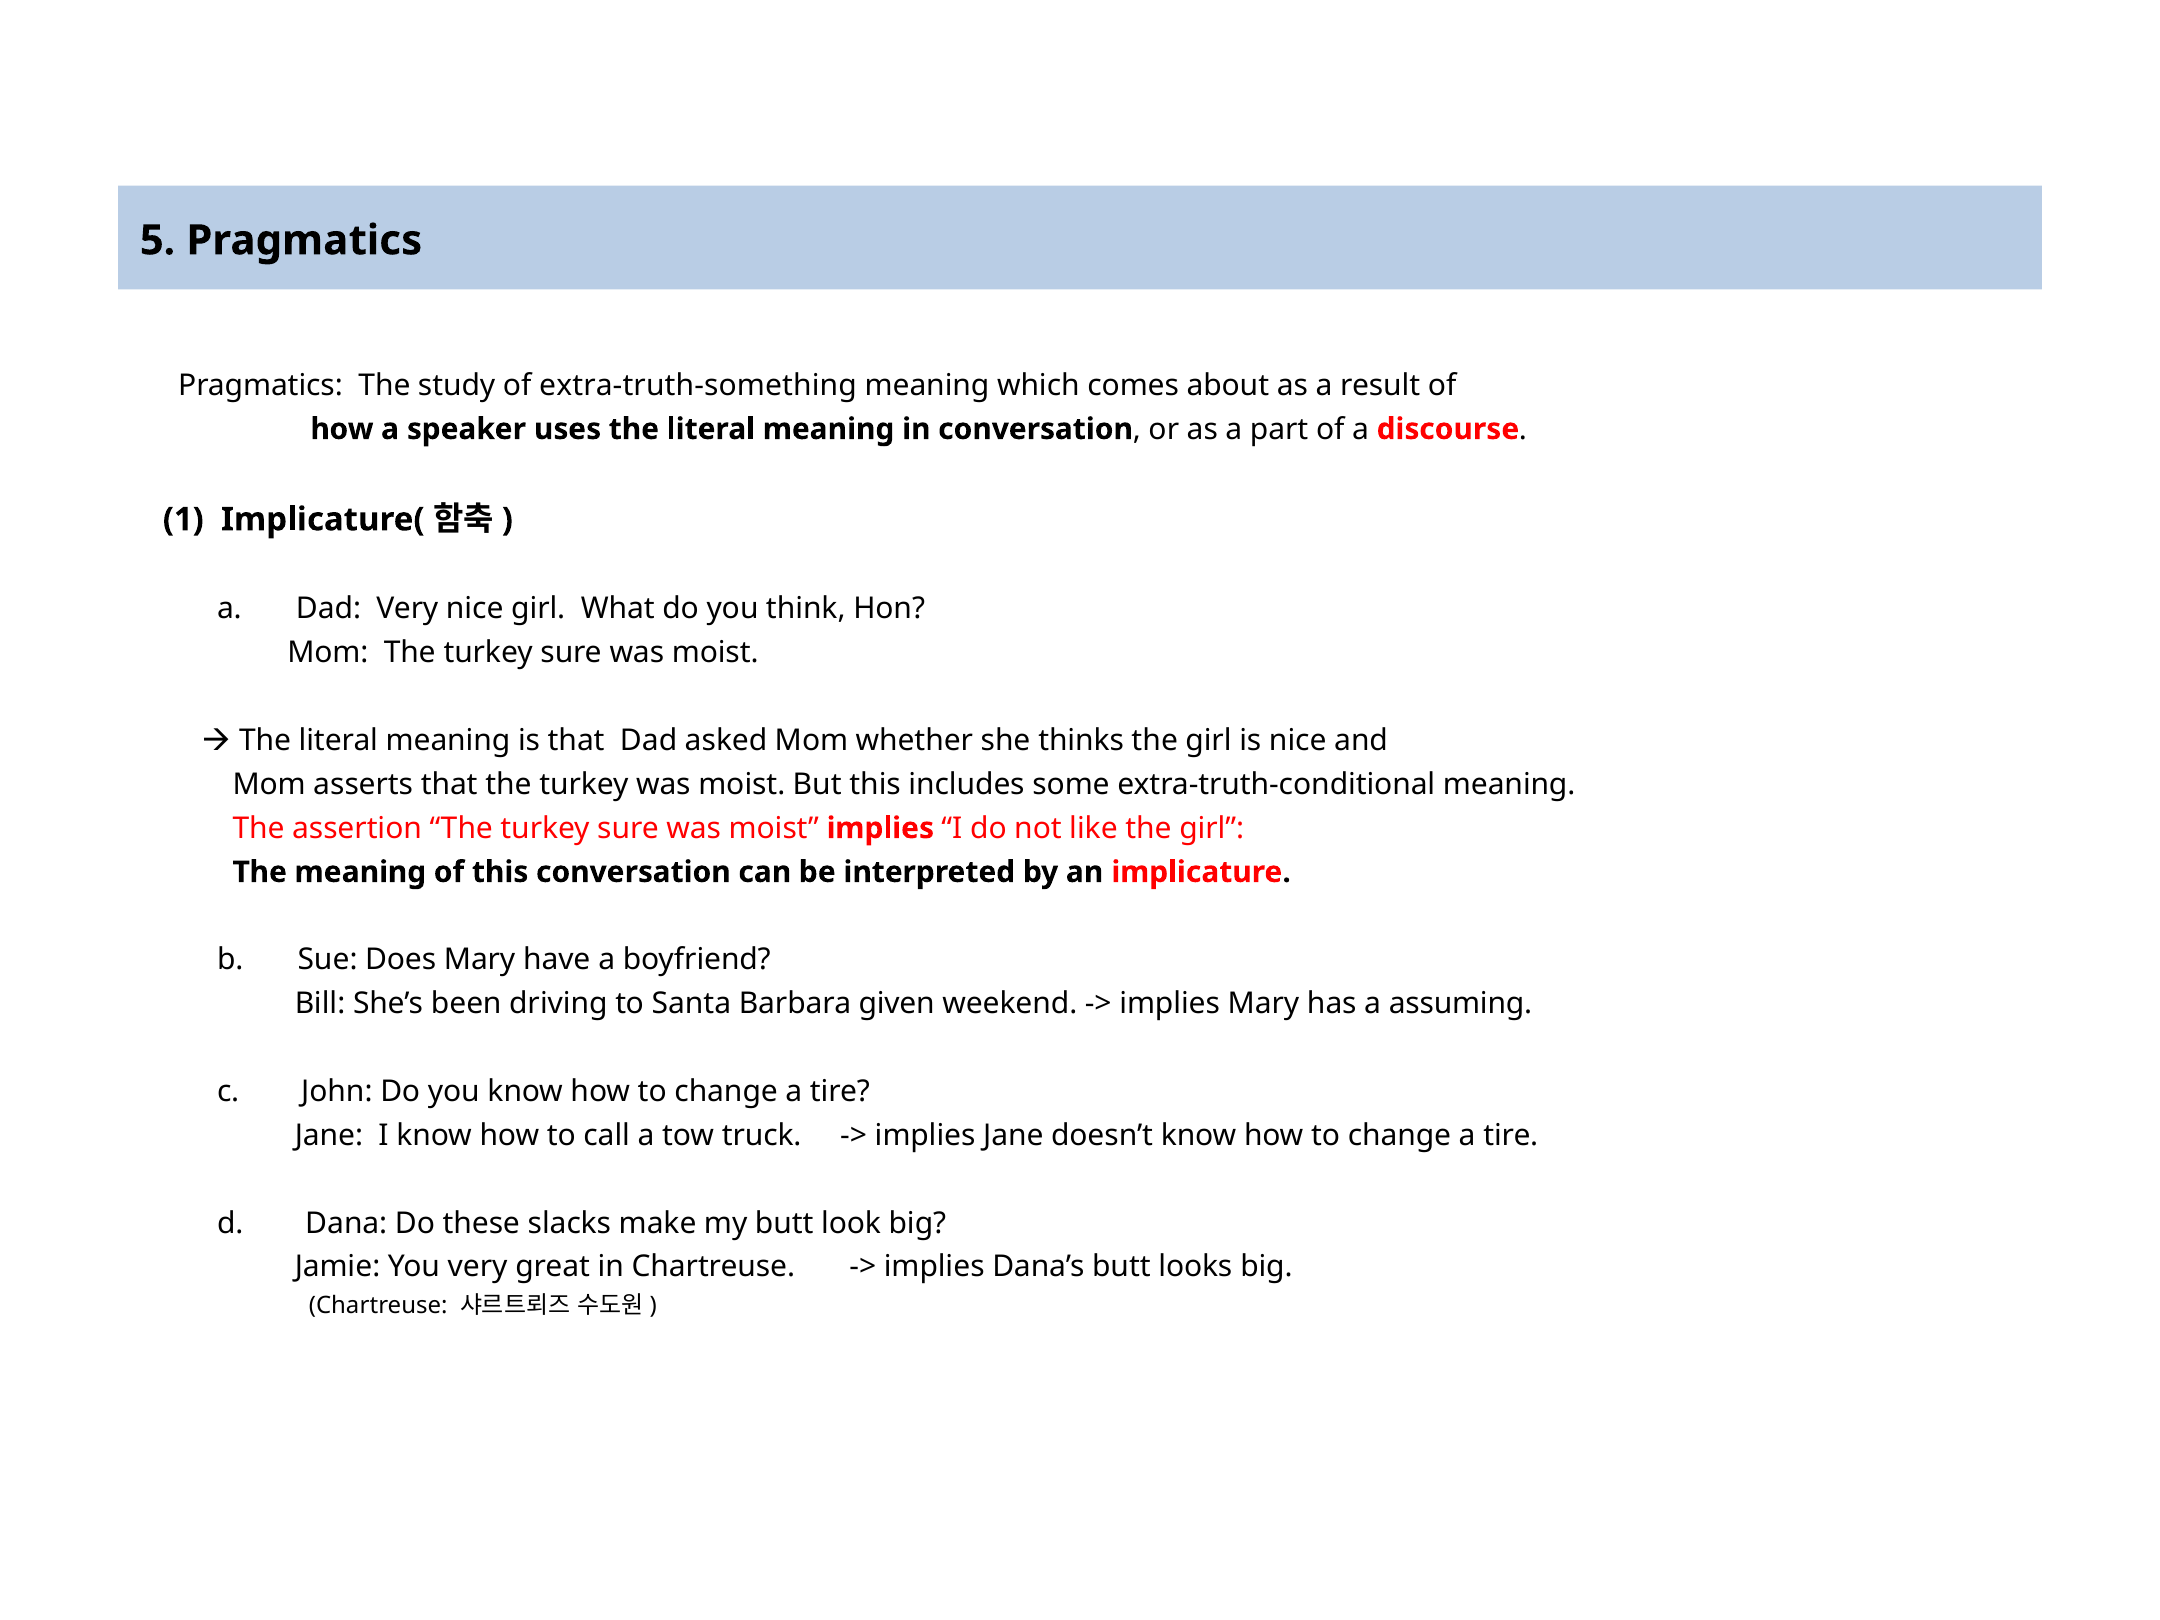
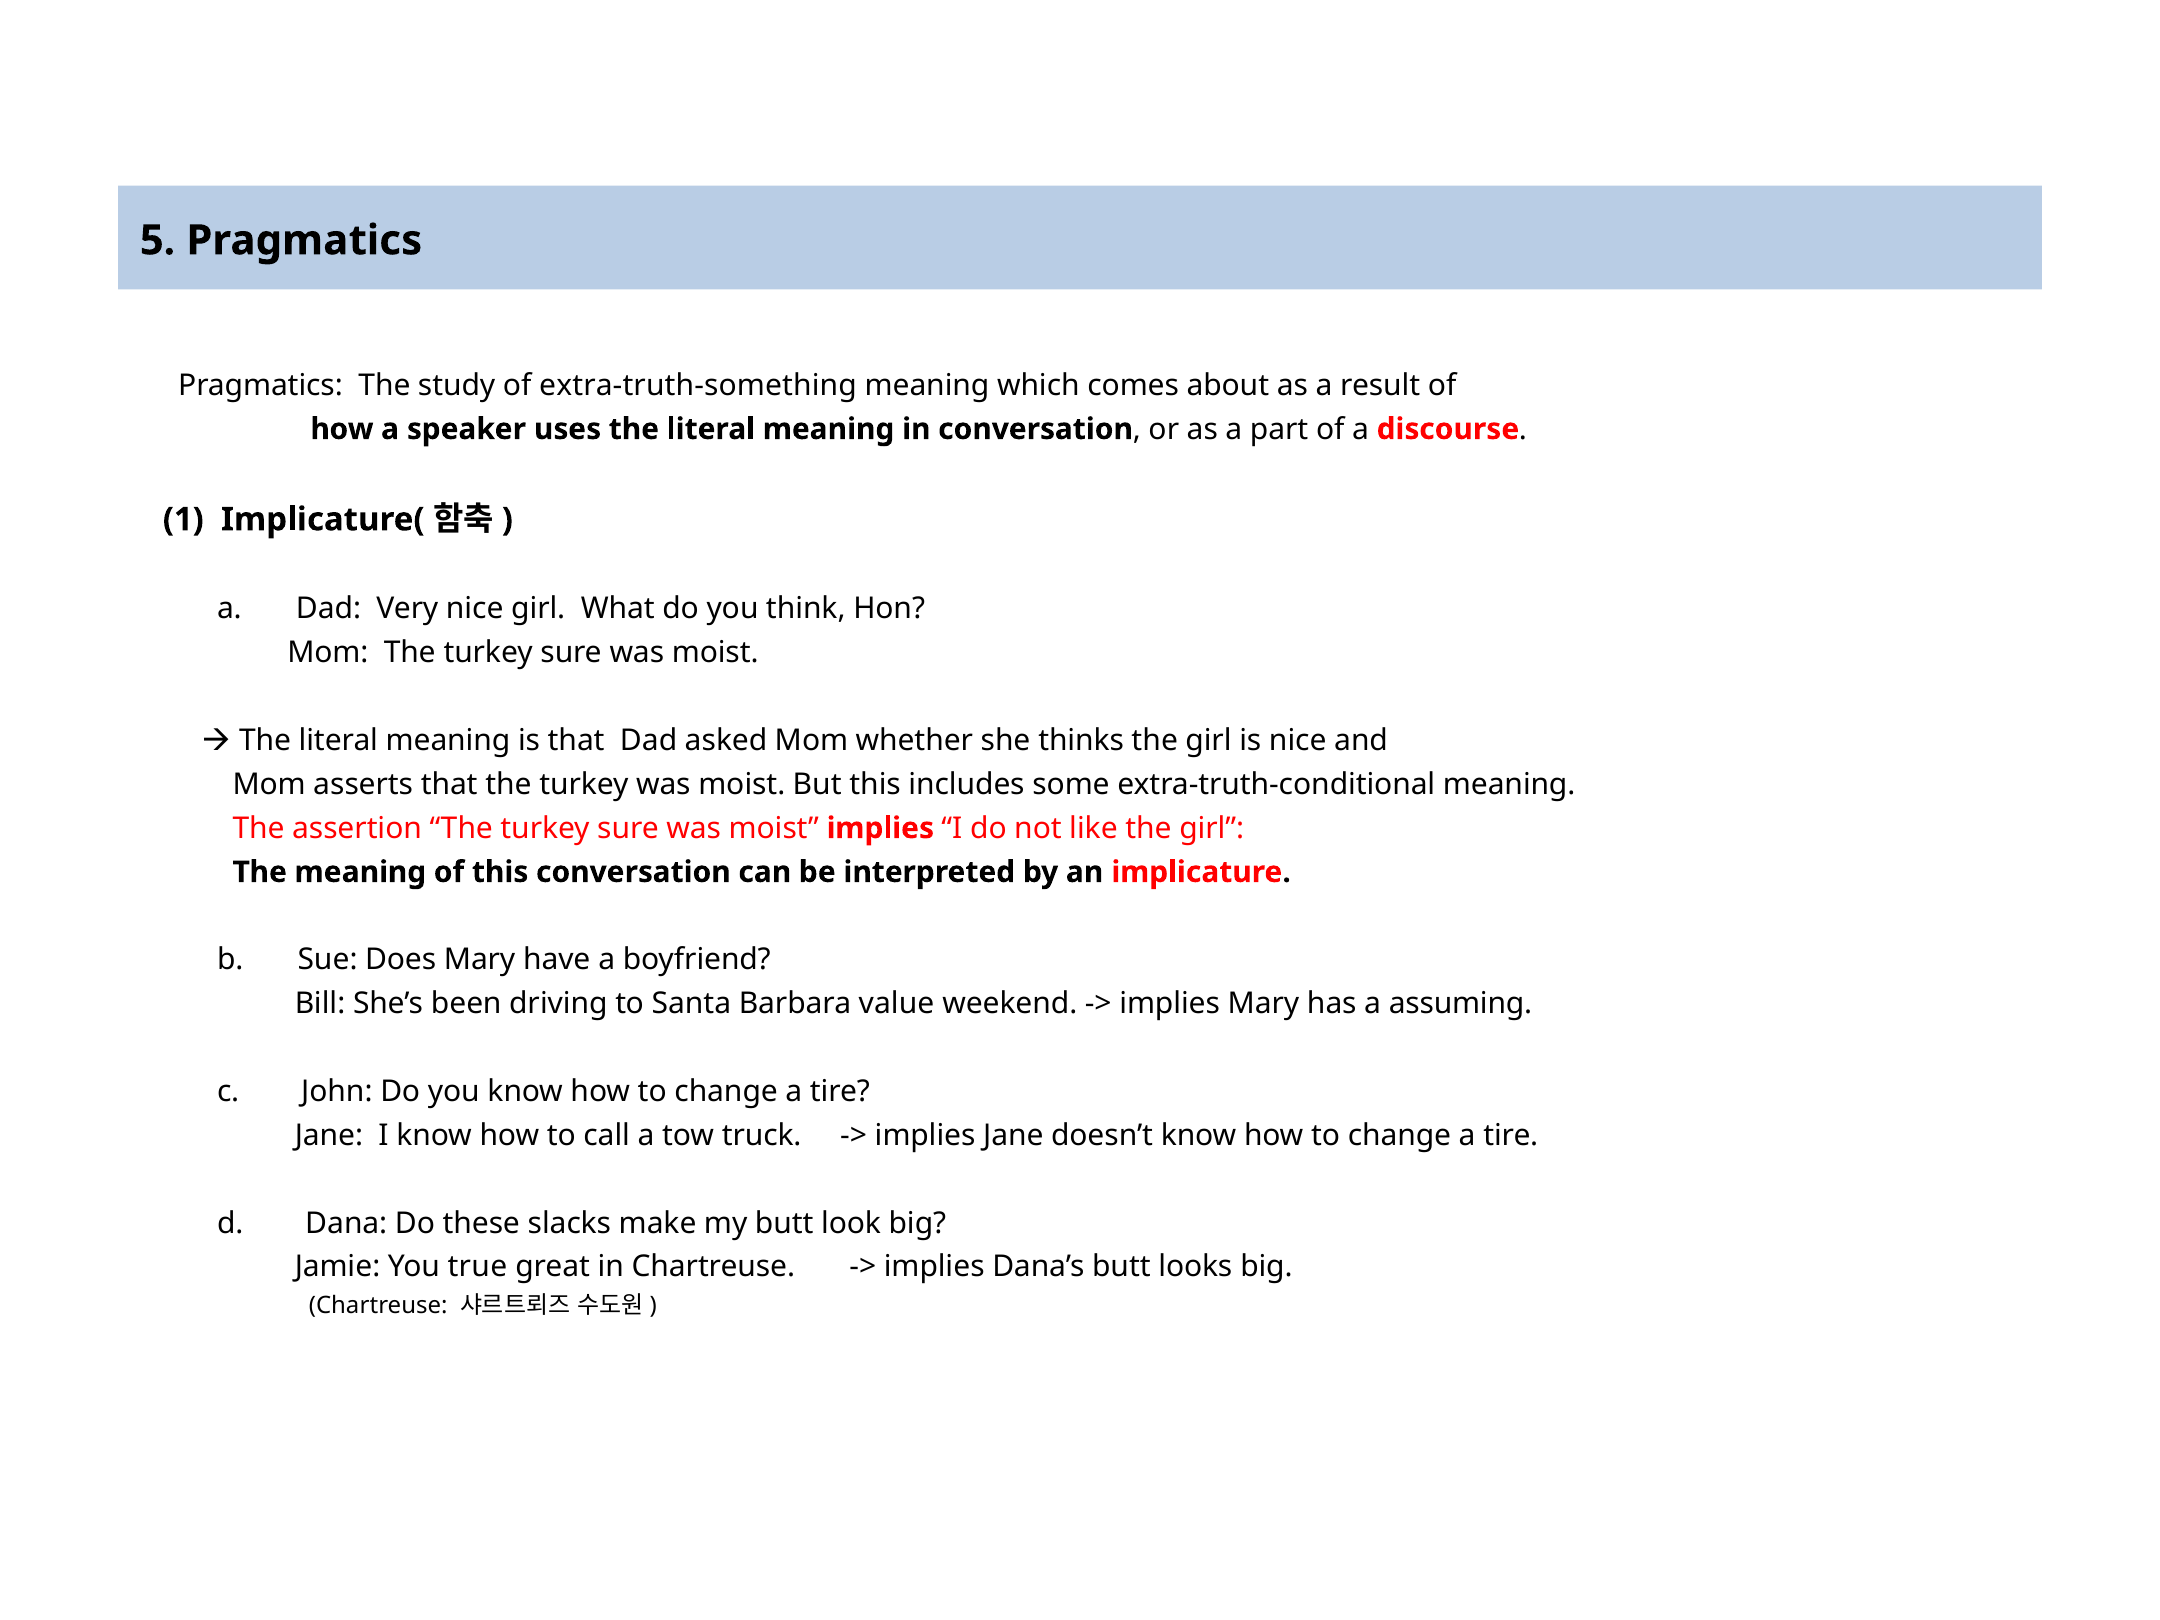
given: given -> value (897, 1004)
You very: very -> true (477, 1267)
